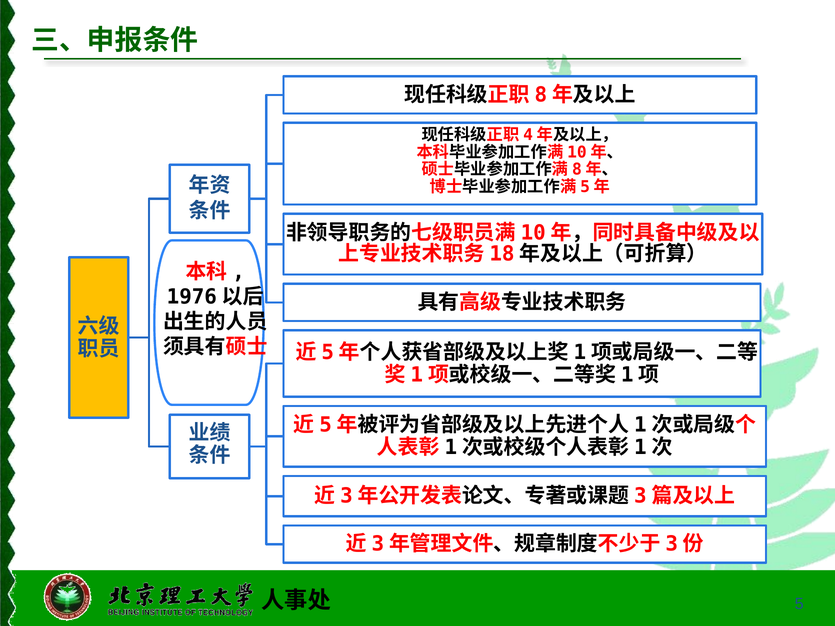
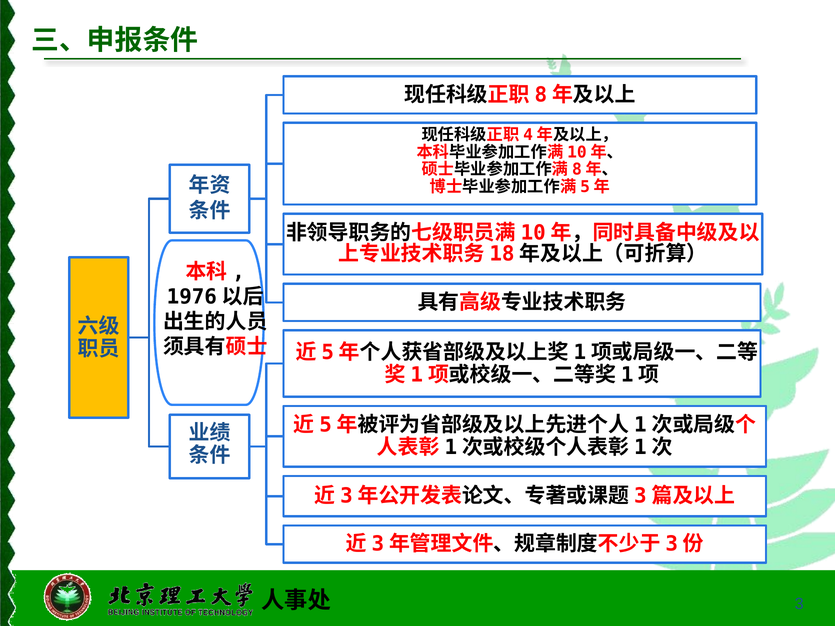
5: 5 -> 3 (799, 604)
